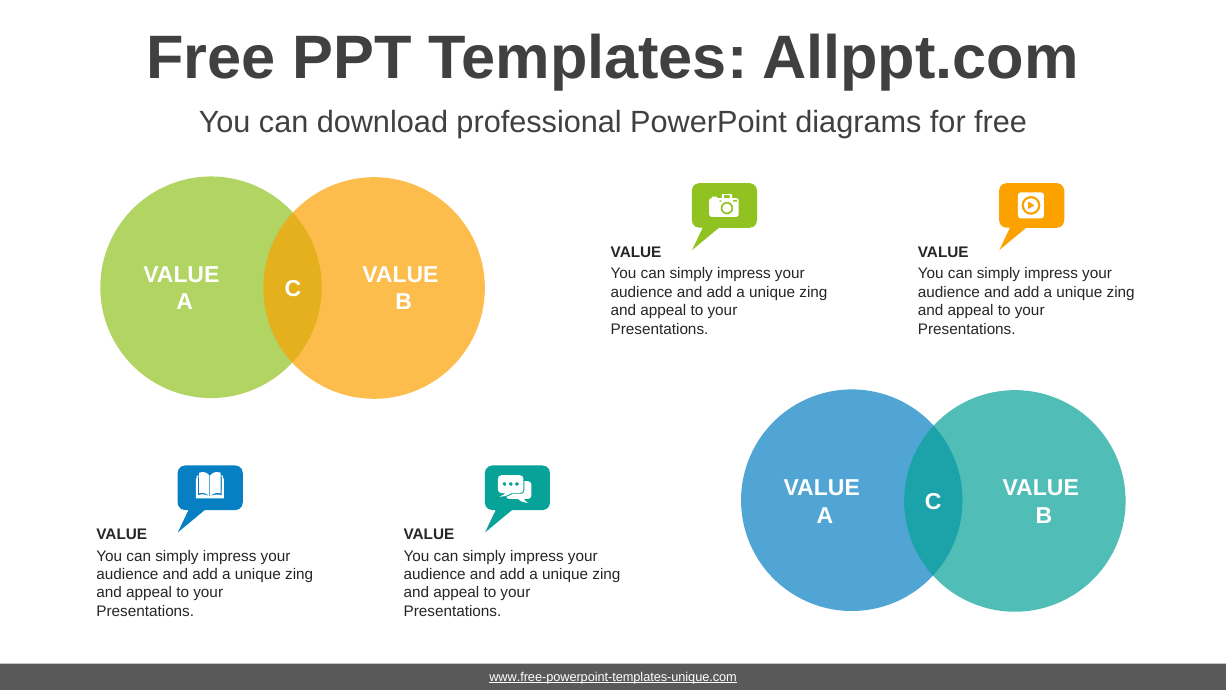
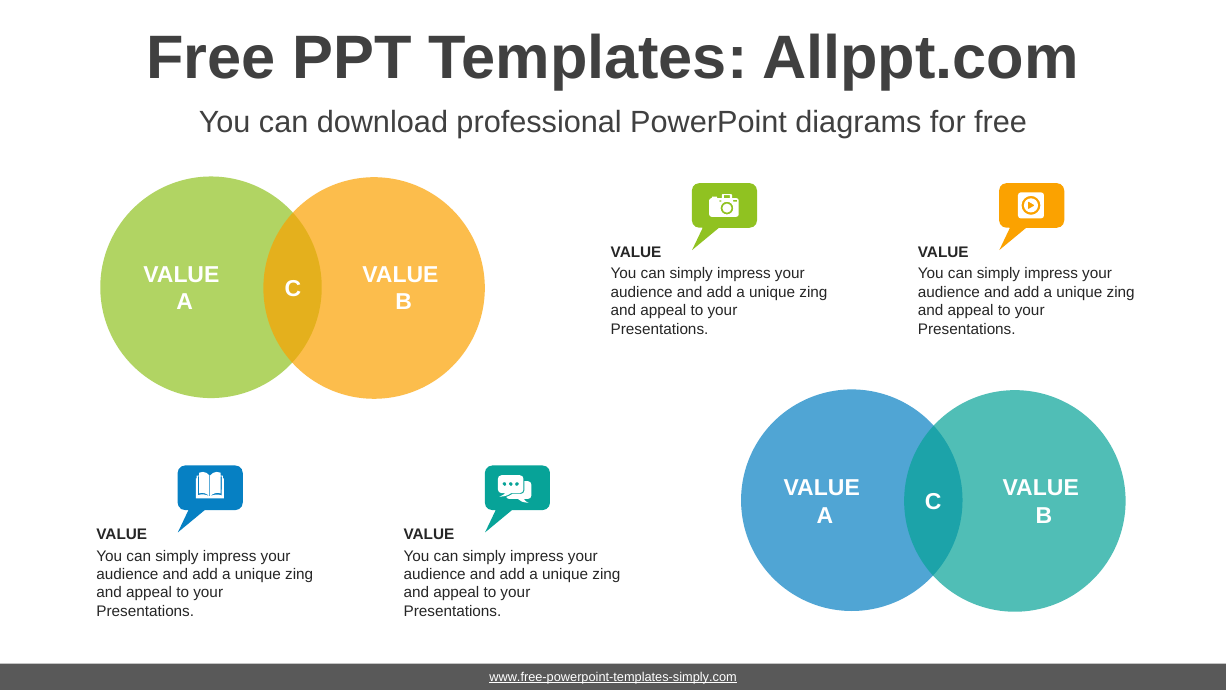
www.free-powerpoint-templates-unique.com: www.free-powerpoint-templates-unique.com -> www.free-powerpoint-templates-simply.com (613, 677)
